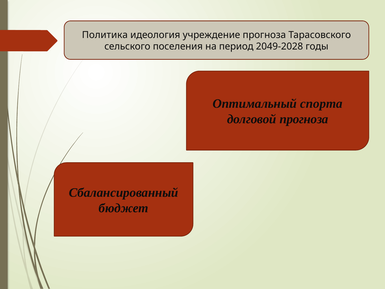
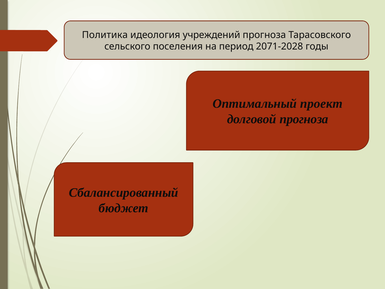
учреждение: учреждение -> учреждений (211, 35)
2049-2028: 2049-2028 -> 2071-2028 (279, 47)
спорта: спорта -> проект (321, 104)
